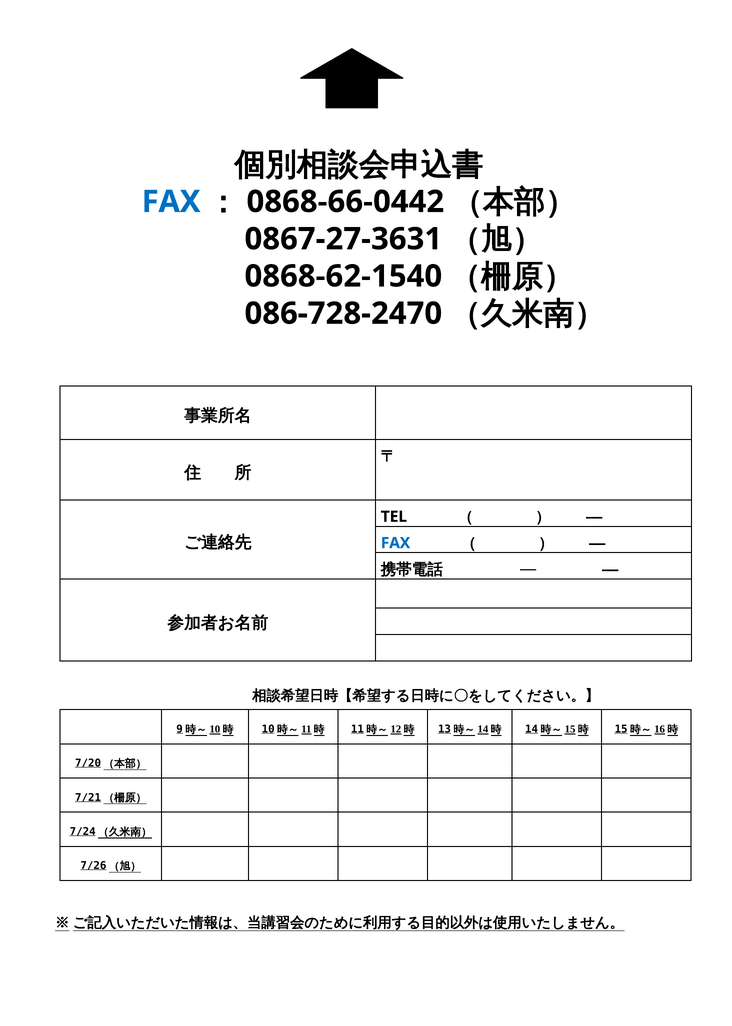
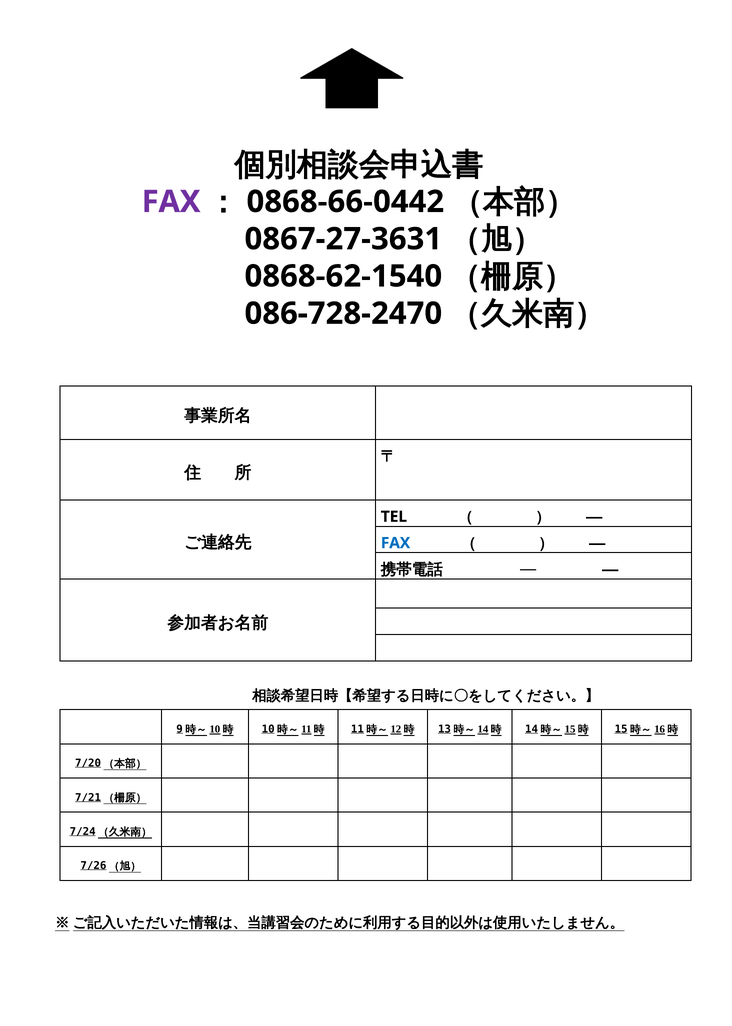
FAX colour: blue -> purple (171, 202)
